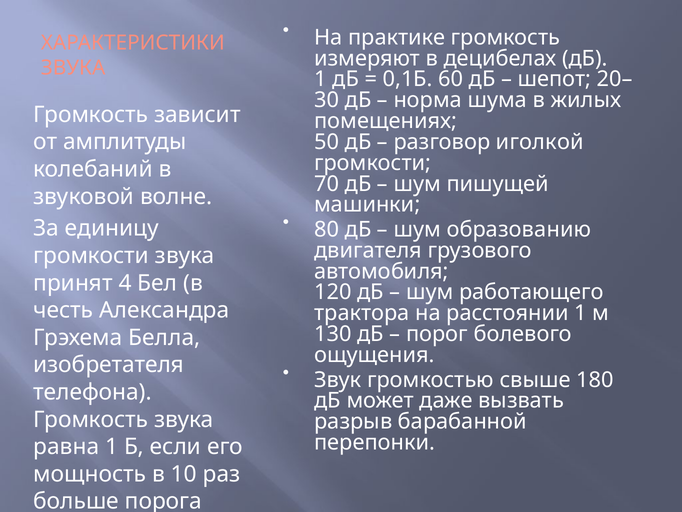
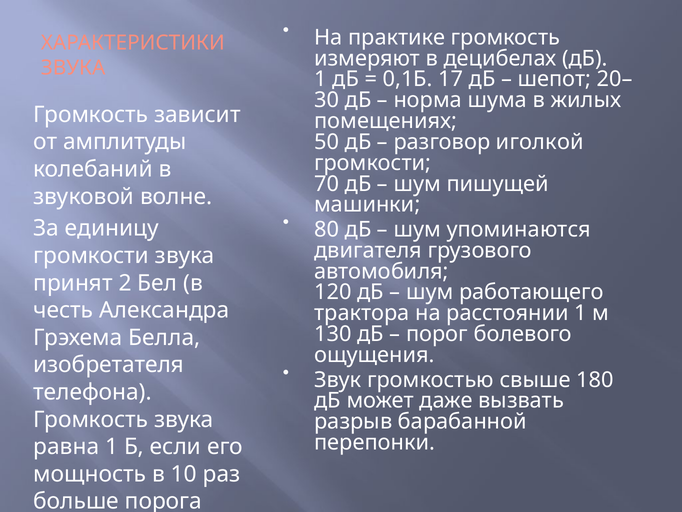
60: 60 -> 17 (451, 79)
образованию: образованию -> упоминаются (519, 229)
4: 4 -> 2 (125, 283)
